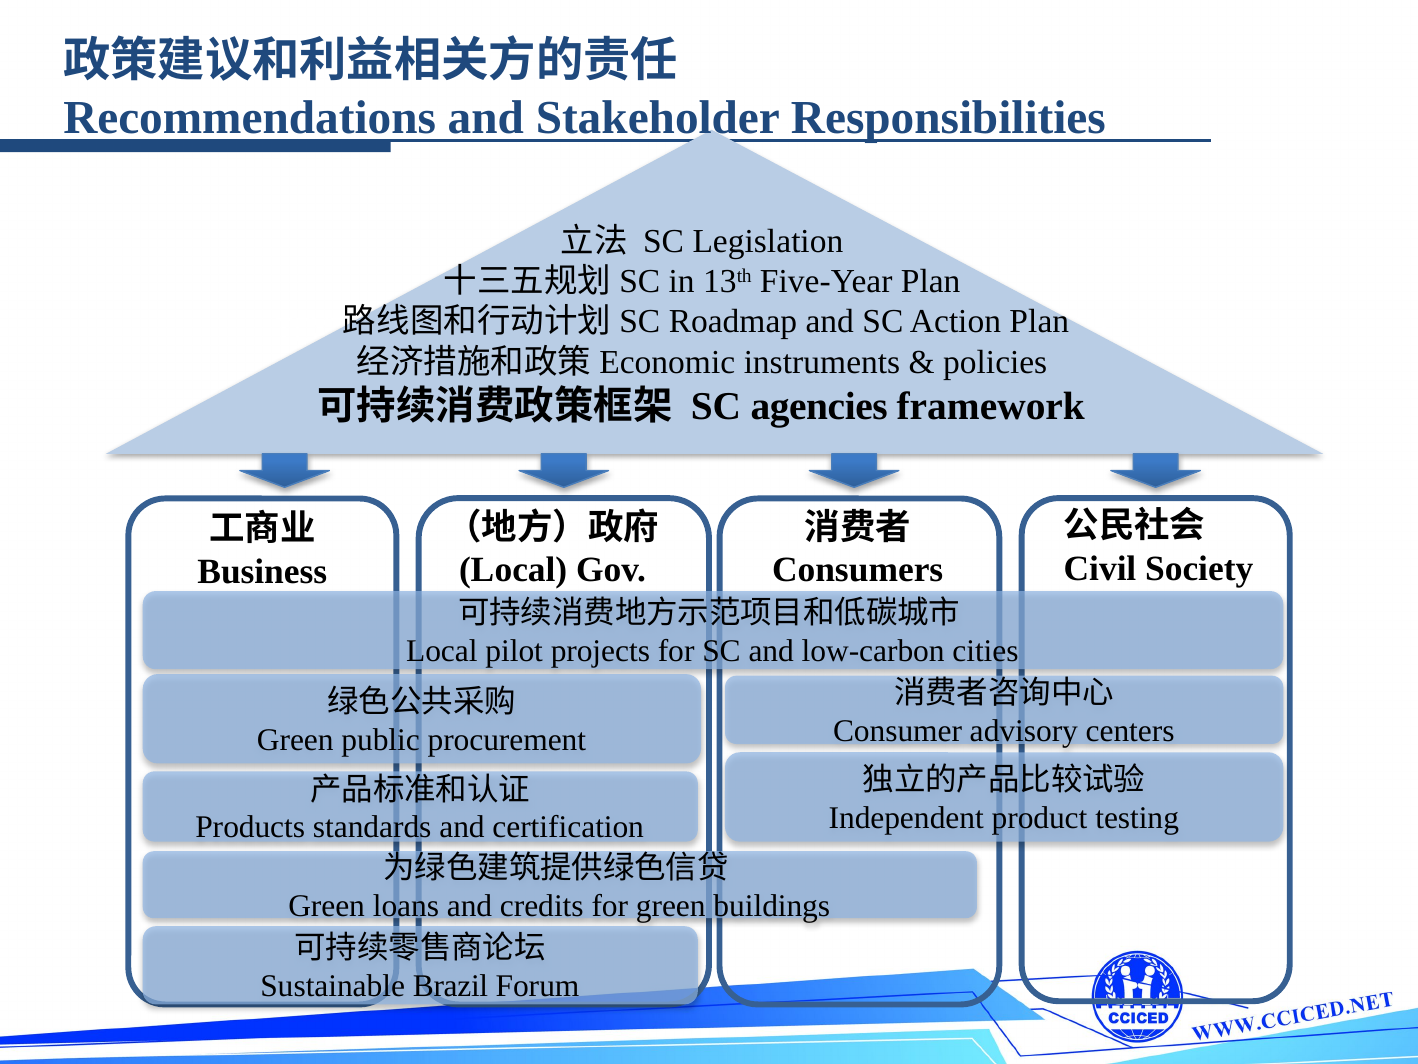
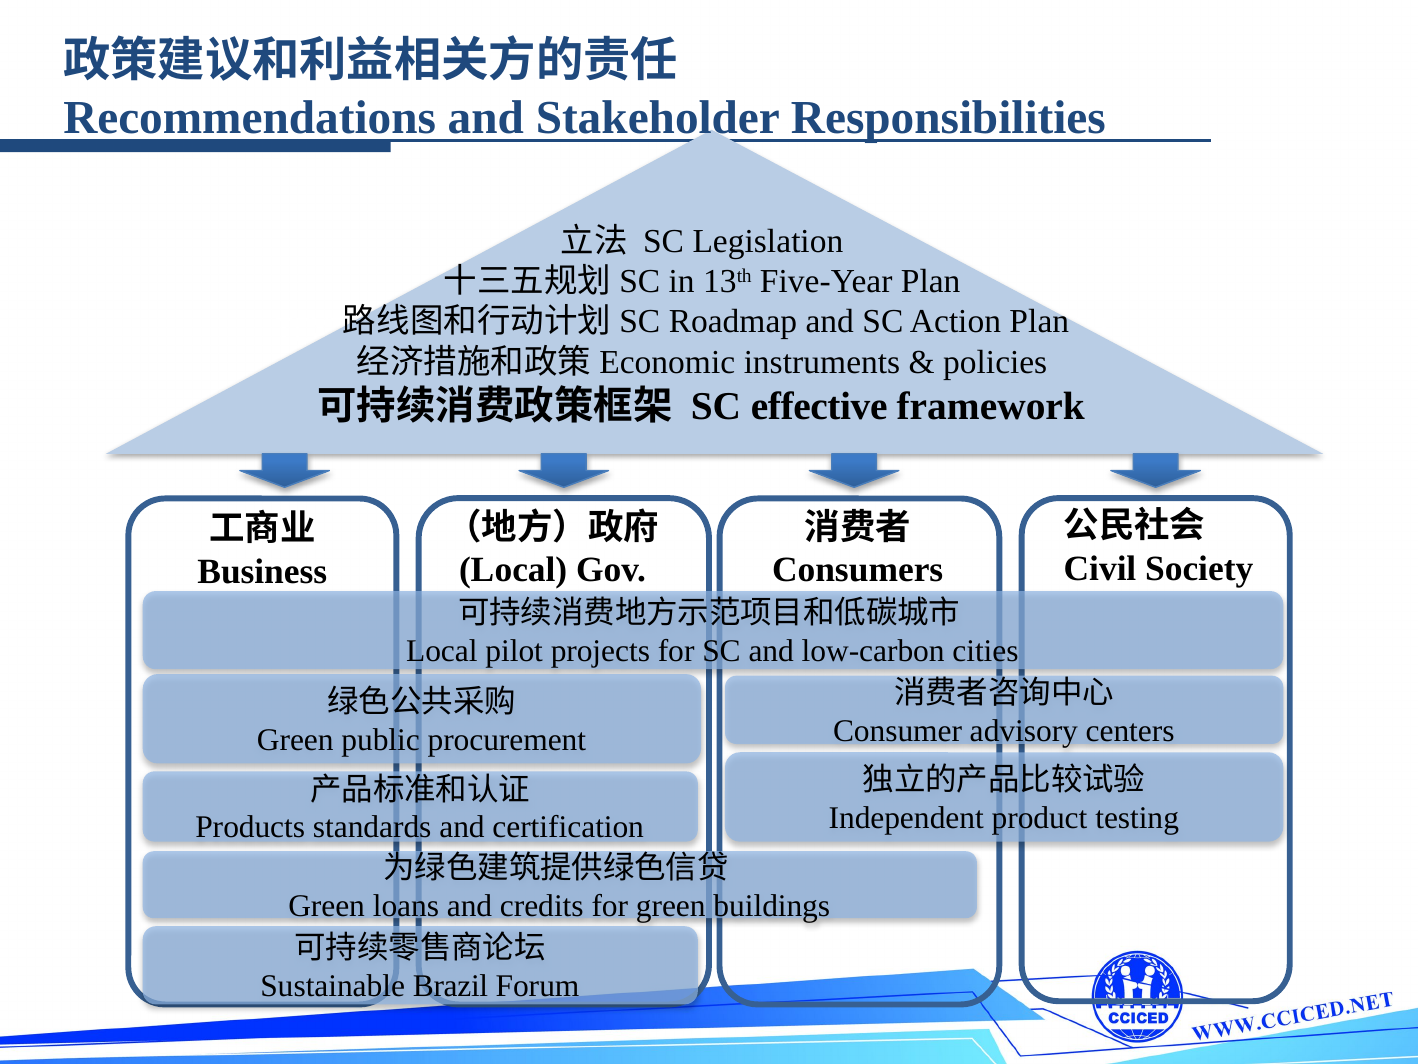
agencies: agencies -> effective (819, 406)
